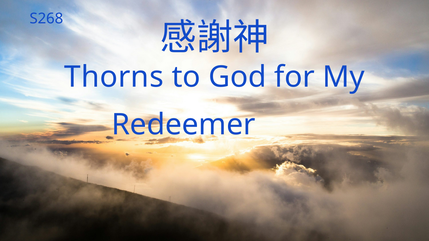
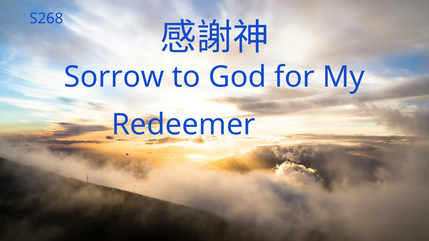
Thorns: Thorns -> Sorrow (114, 77)
